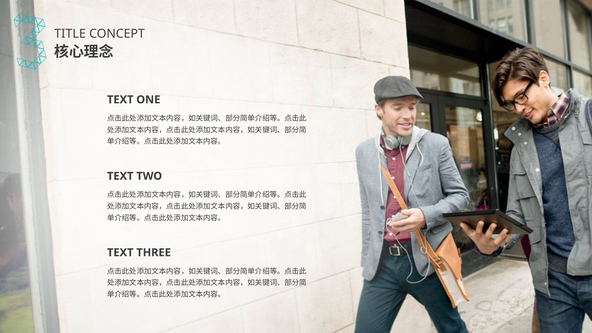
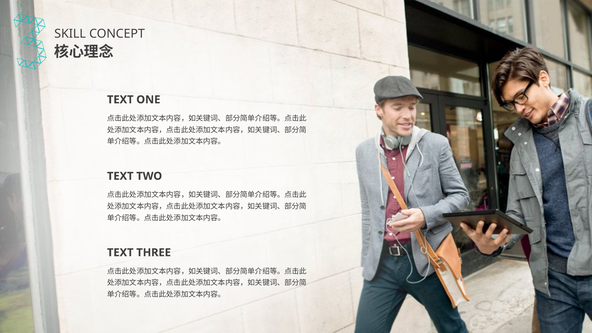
TITLE: TITLE -> SKILL (70, 34)
